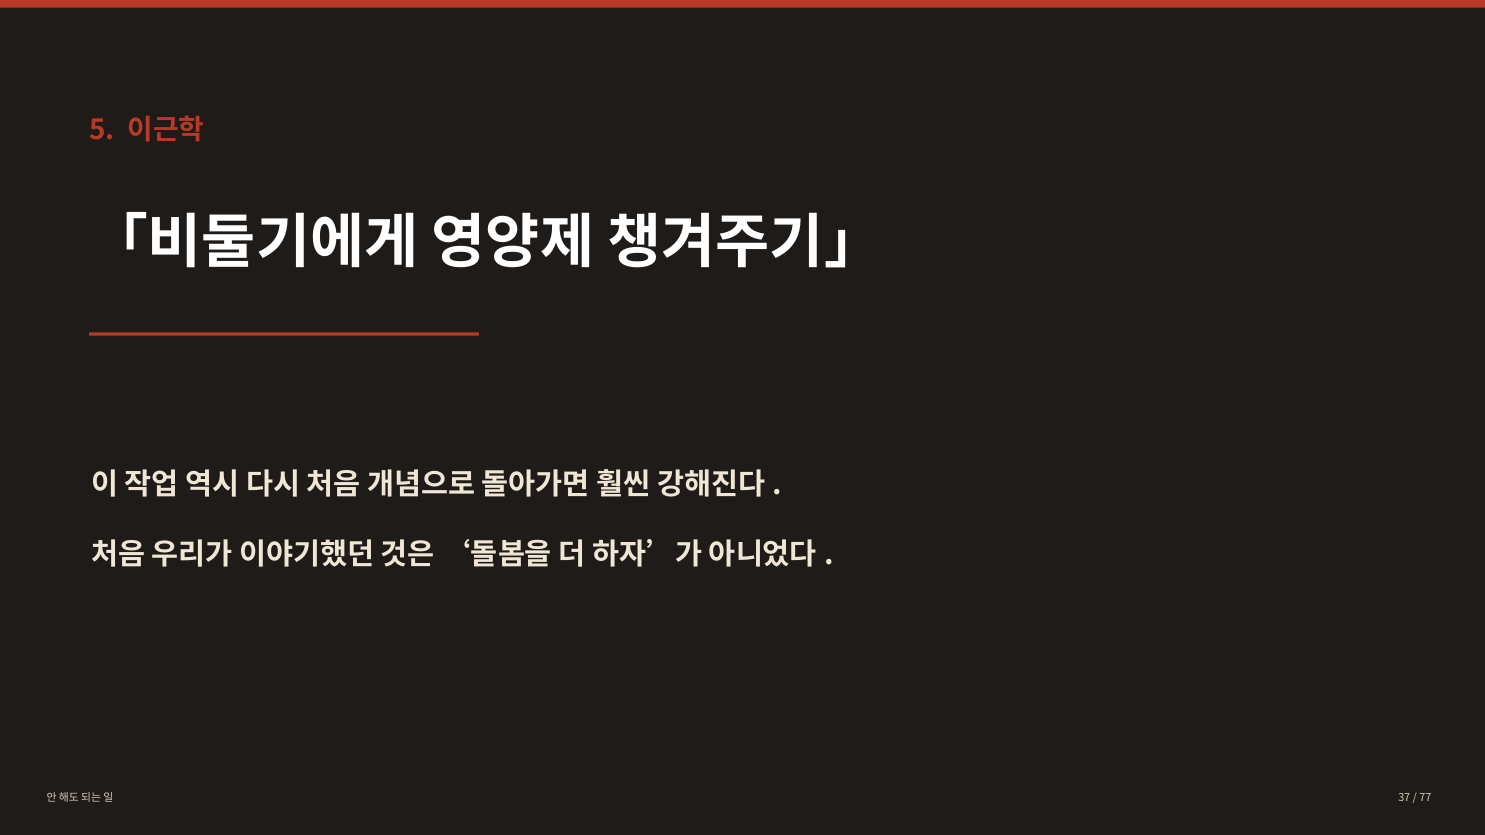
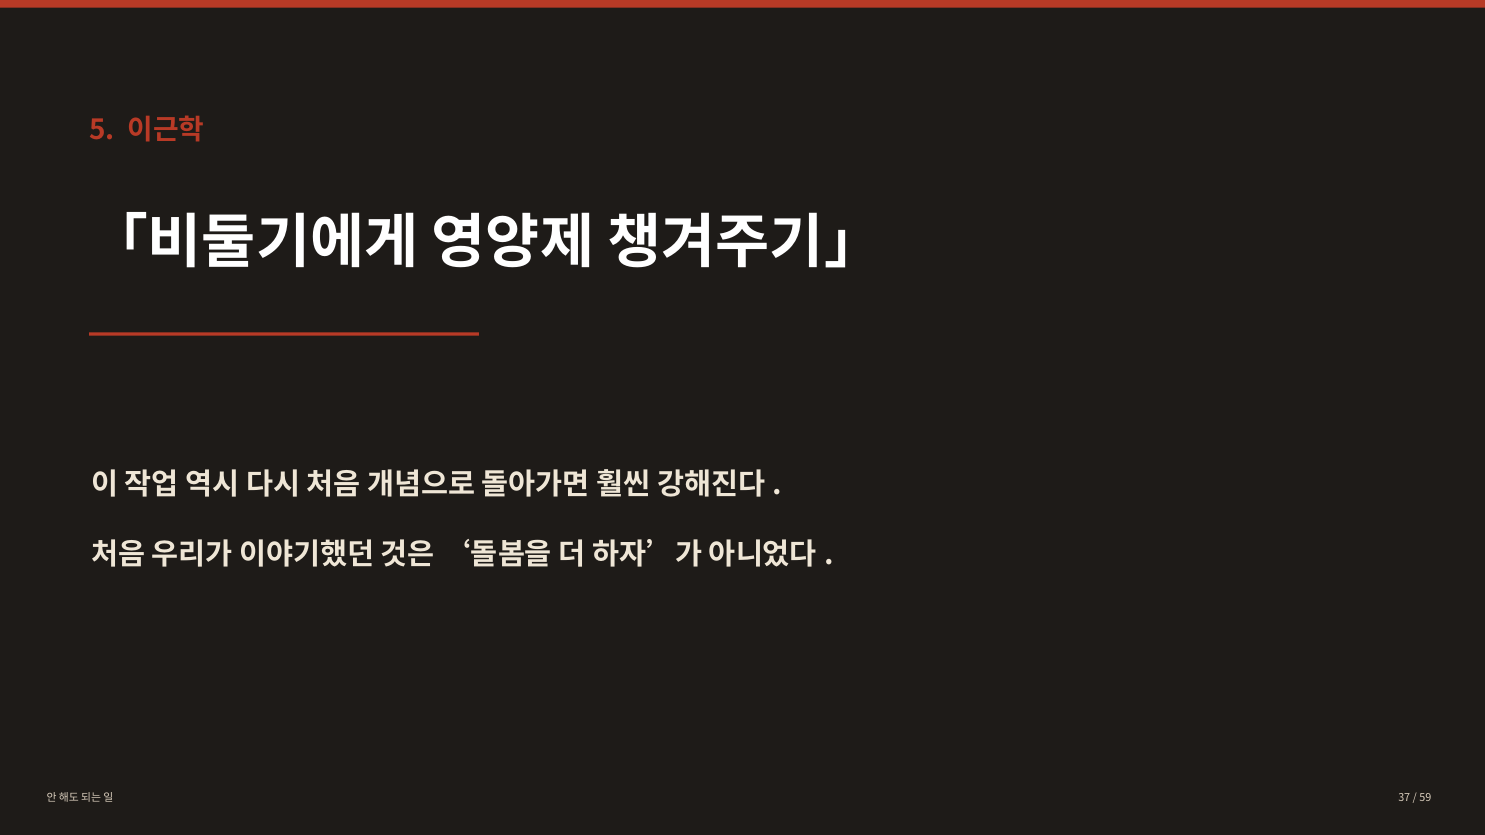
77: 77 -> 59 (1425, 798)
